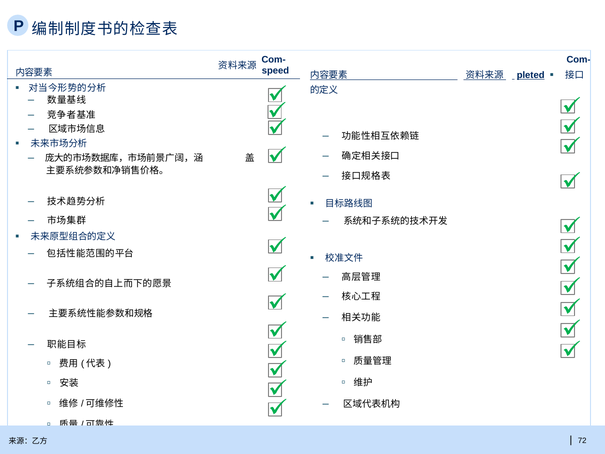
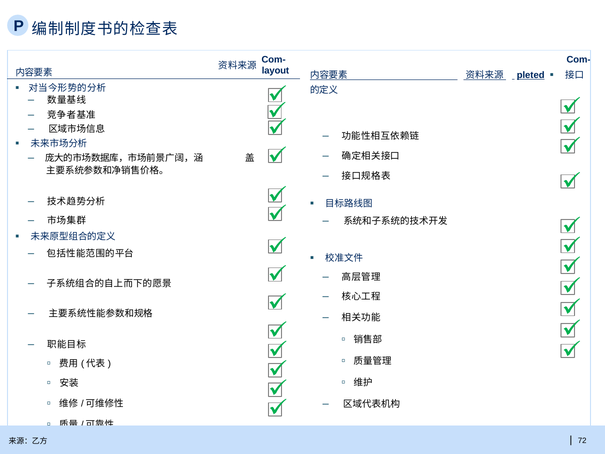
speed: speed -> layout (275, 71)
